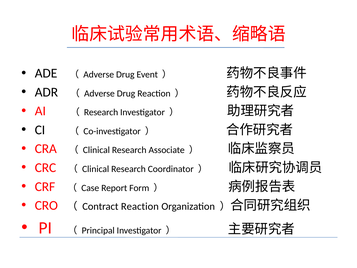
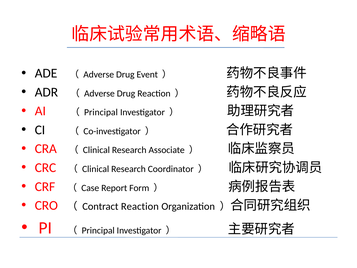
Research: Research -> Principal (101, 112)
